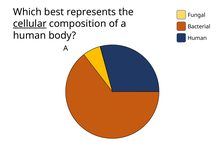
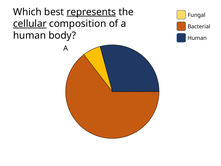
represents underline: none -> present (91, 12)
